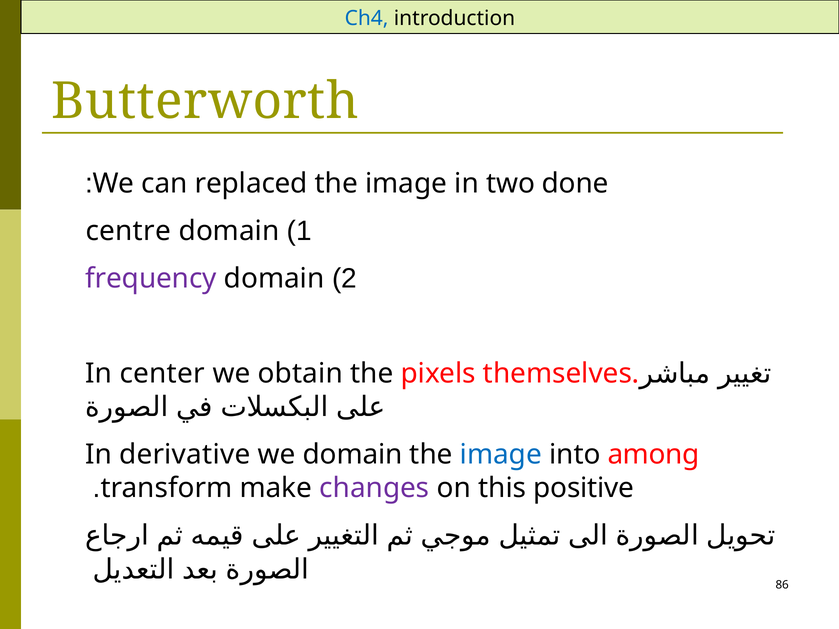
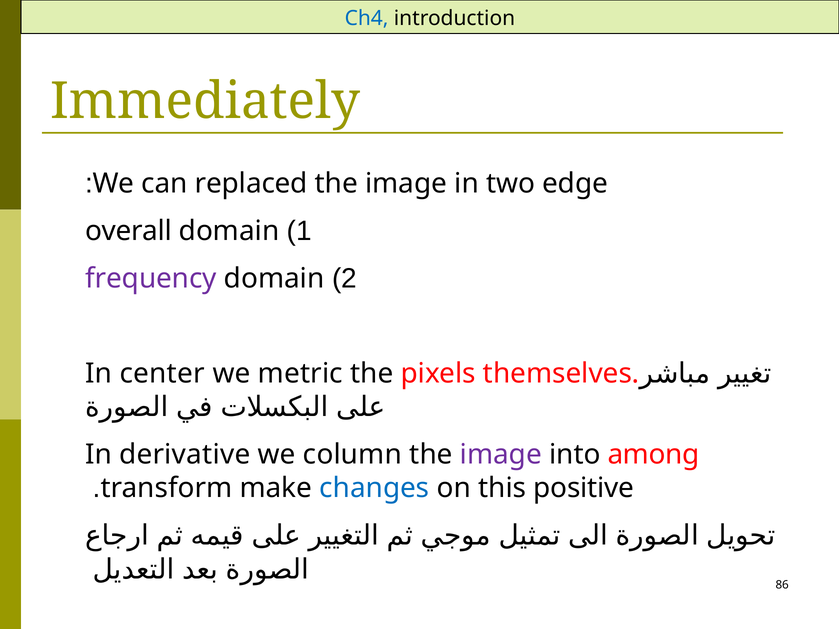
Butterworth: Butterworth -> Immediately (205, 101)
done: done -> edge (575, 184)
centre: centre -> overall (129, 231)
obtain: obtain -> metric (300, 374)
we domain: domain -> column (352, 455)
image colour: blue -> purple (501, 455)
changes colour: purple -> blue (374, 488)
